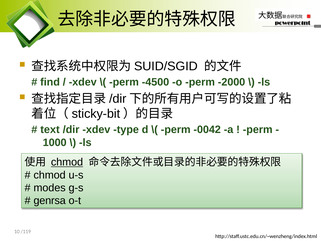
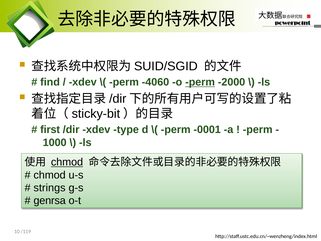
-4500: -4500 -> -4060 (155, 82)
perm underline: none -> present (200, 82)
text: text -> first (50, 130)
-0042: -0042 -> -0001 (207, 130)
modes: modes -> strings (50, 188)
